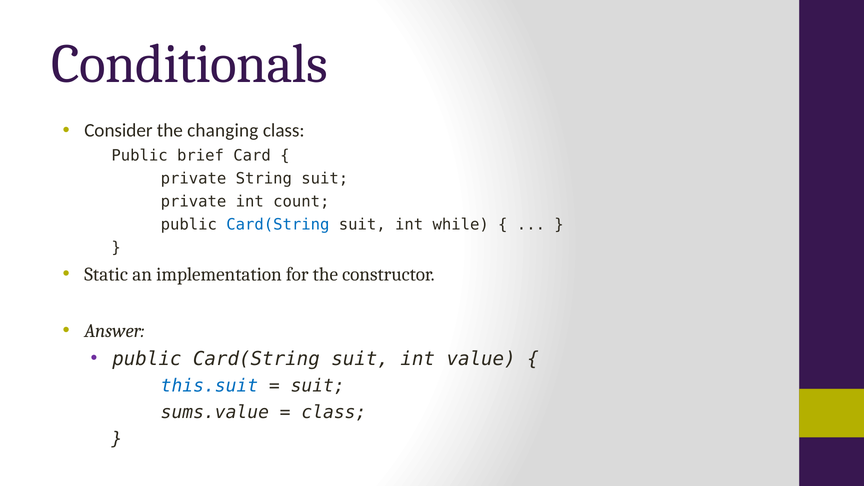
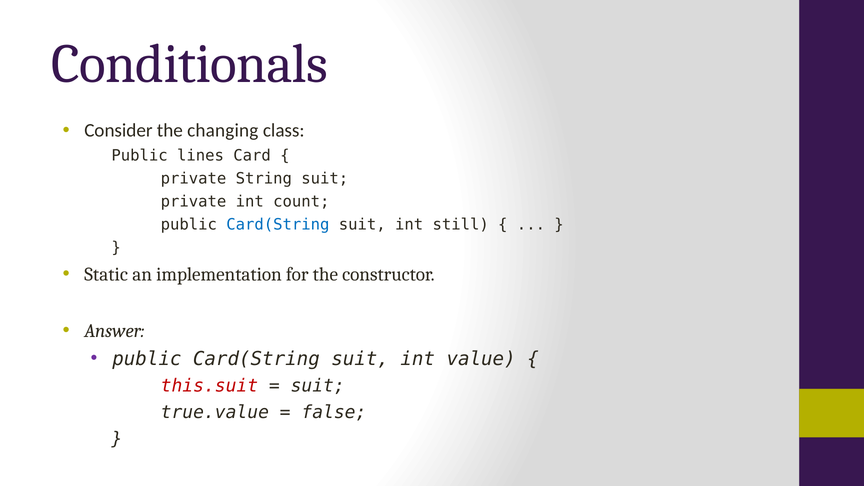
brief: brief -> lines (201, 156)
while: while -> still (461, 225)
this.suit colour: blue -> red (209, 386)
sums.value: sums.value -> true.value (215, 412)
class: class -> false (334, 412)
